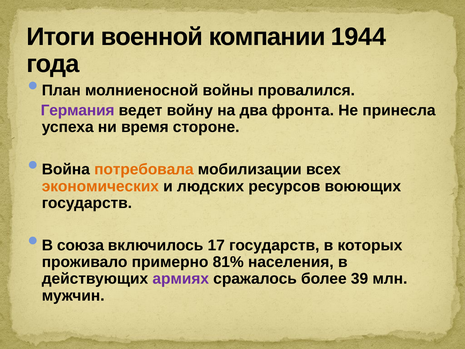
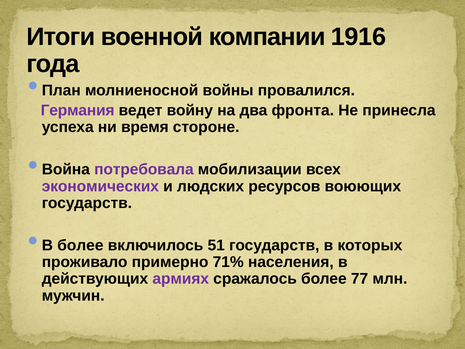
1944: 1944 -> 1916 (358, 37)
потребовала colour: orange -> purple (144, 169)
экономических colour: orange -> purple (100, 186)
В союза: союза -> более (80, 245)
17: 17 -> 51 (216, 245)
81%: 81% -> 71% (228, 262)
39: 39 -> 77 (360, 279)
